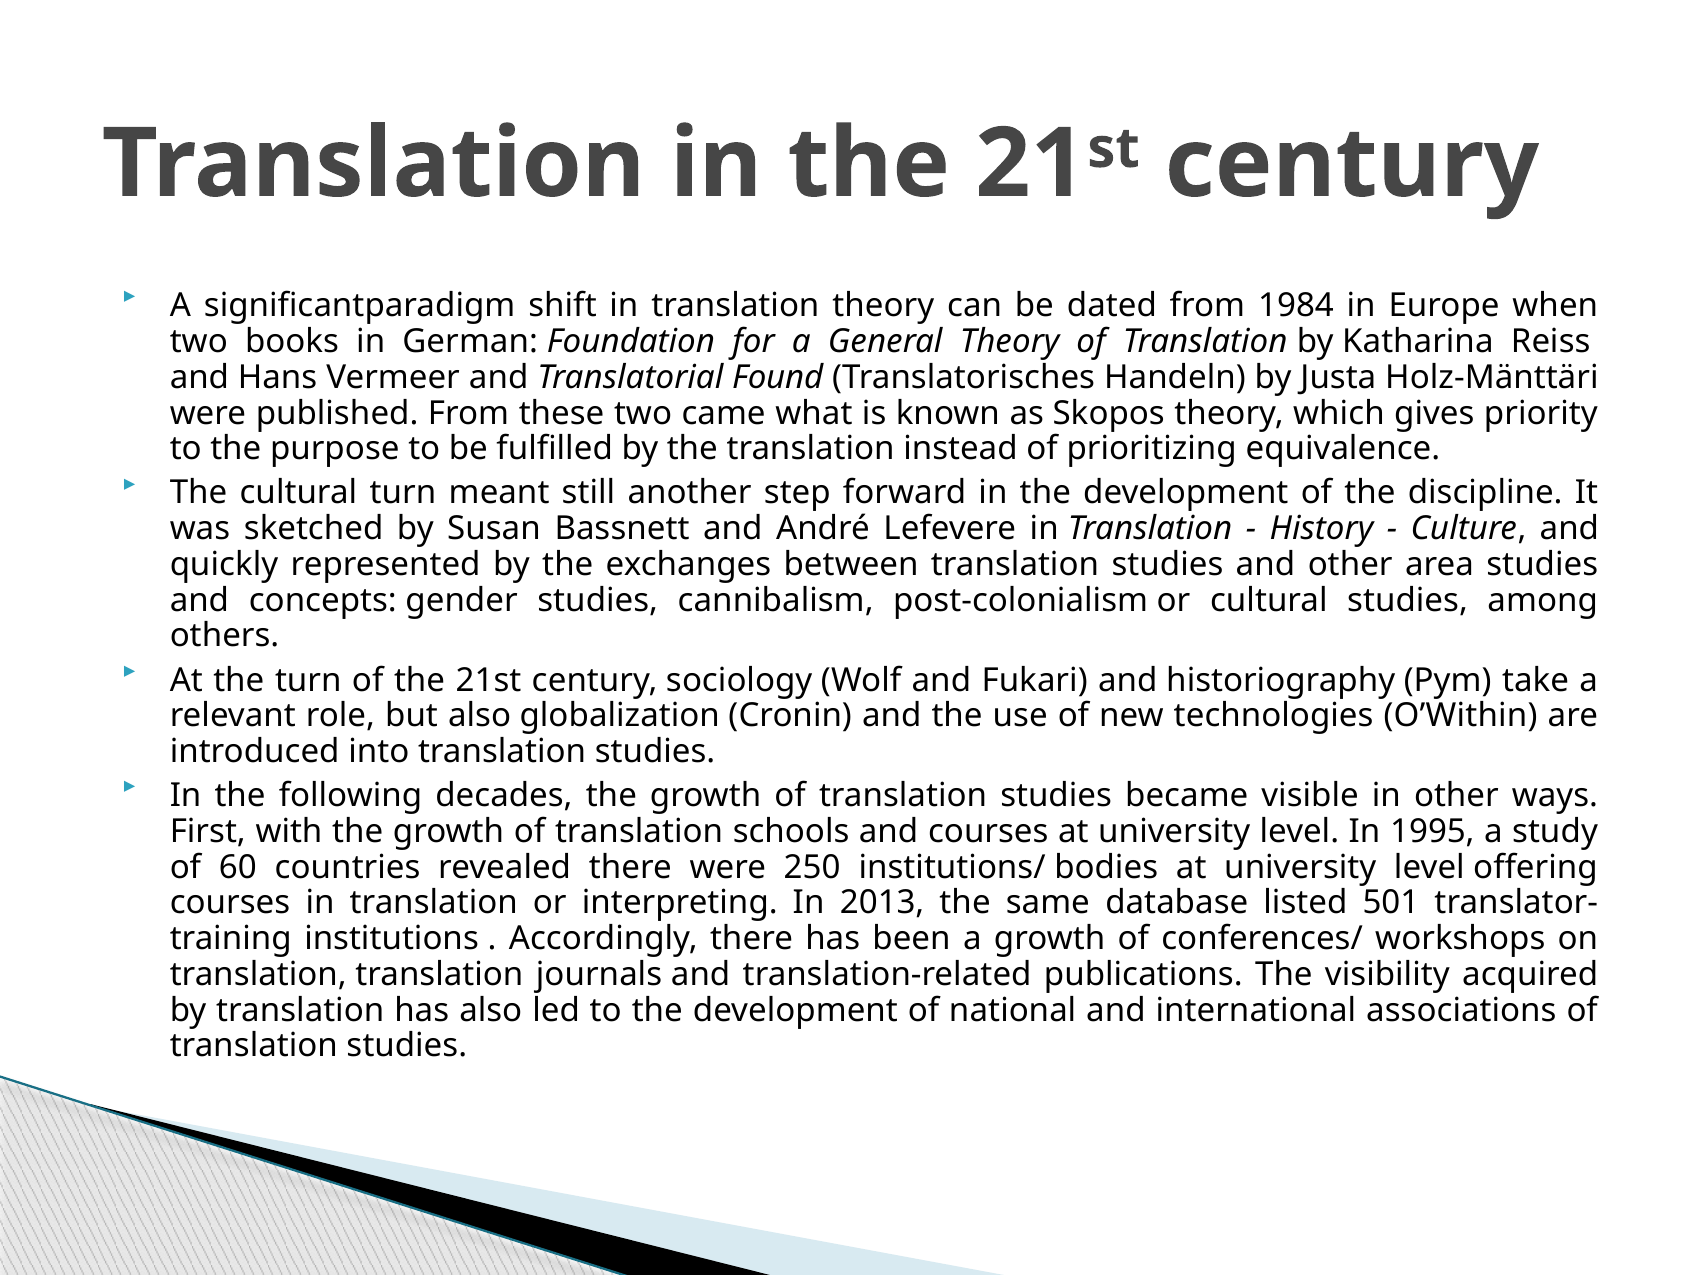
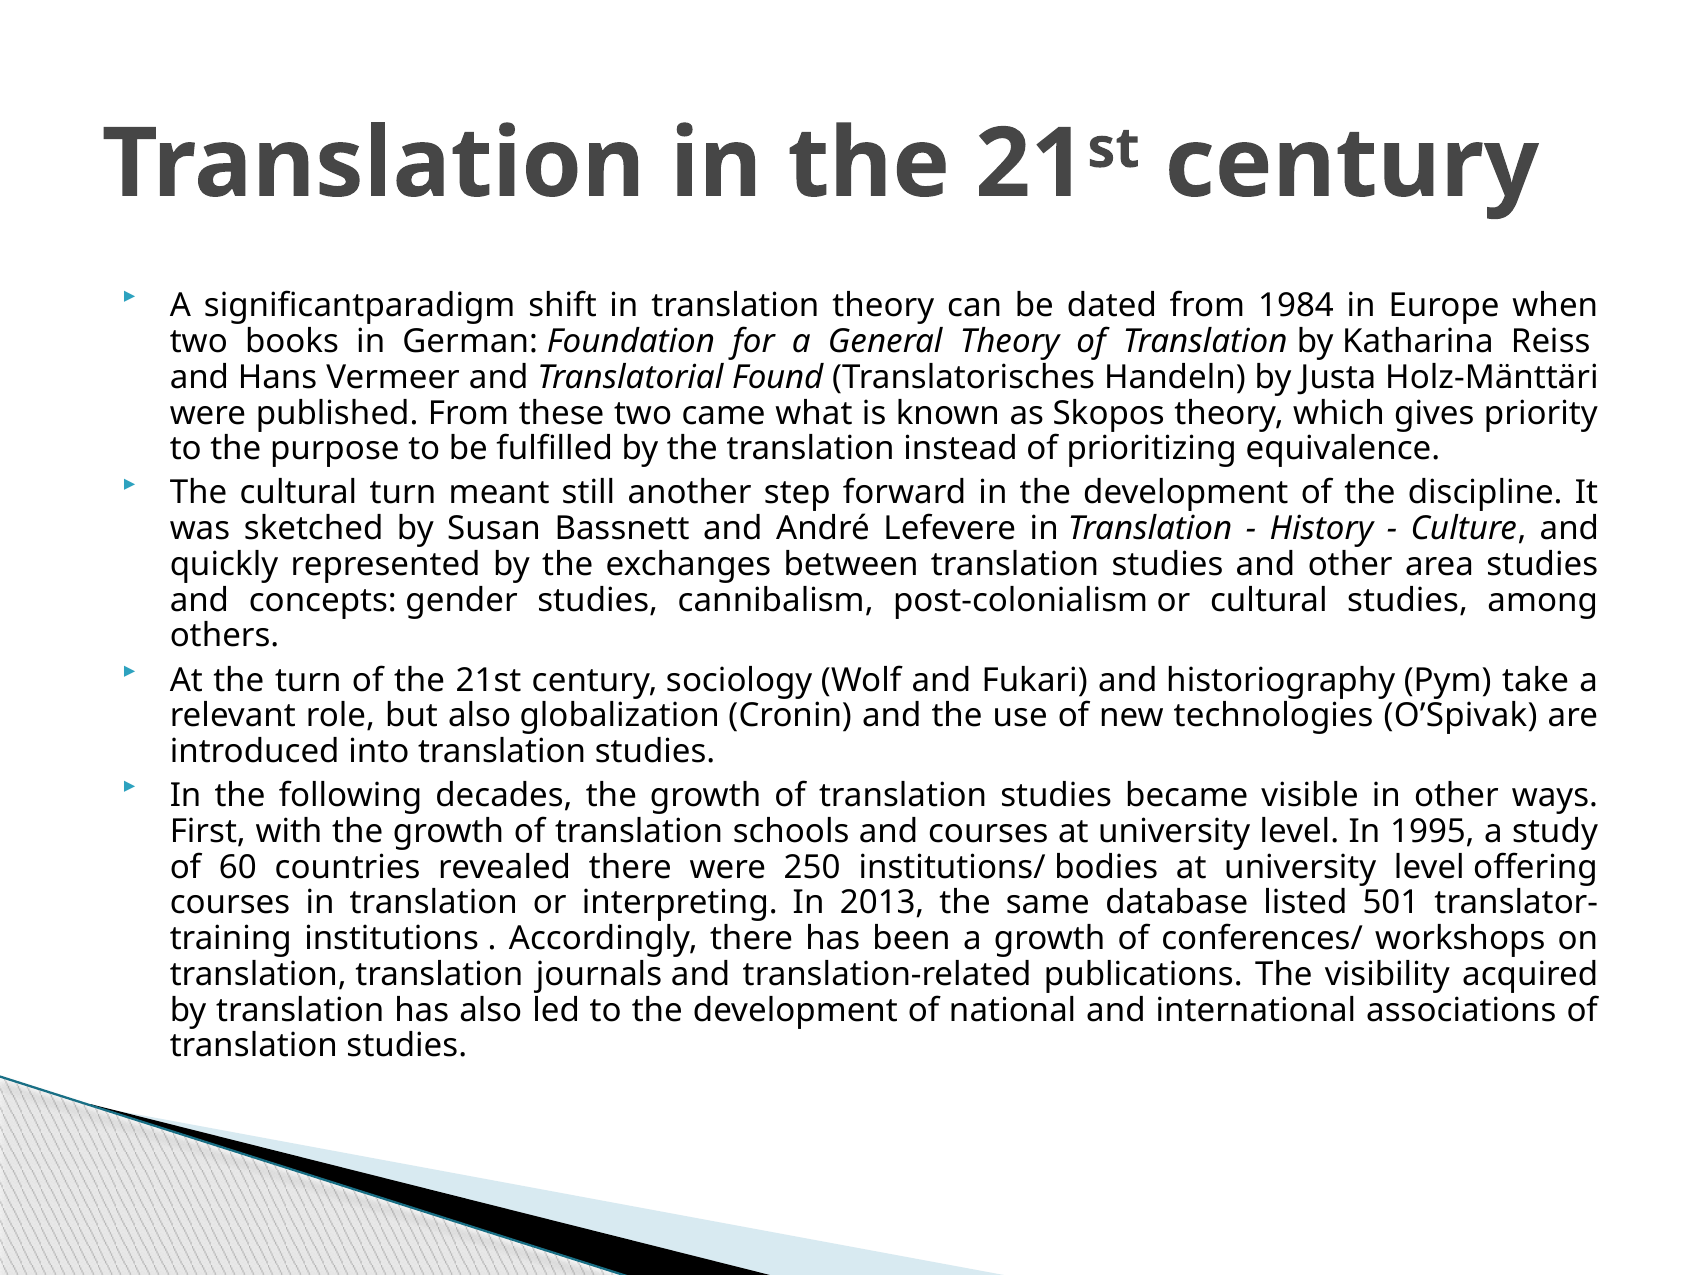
O’Within: O’Within -> O’Spivak (1461, 716)
